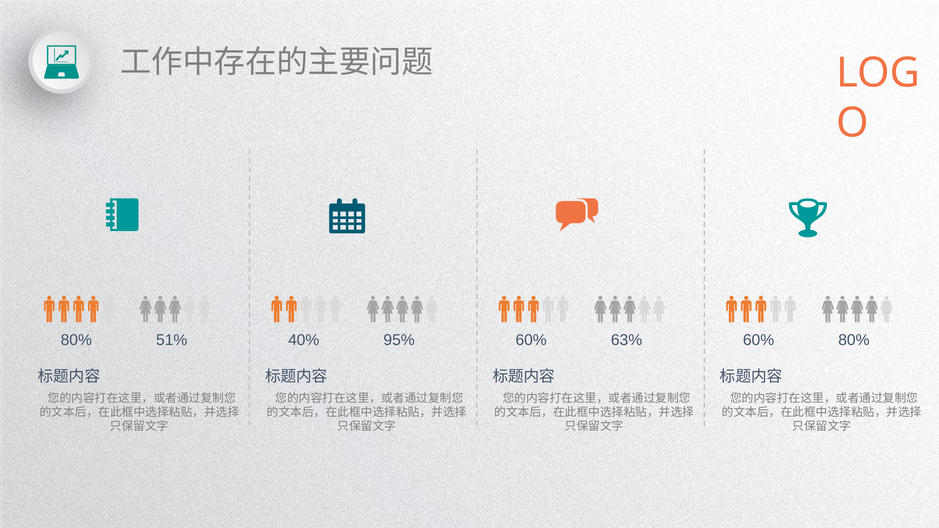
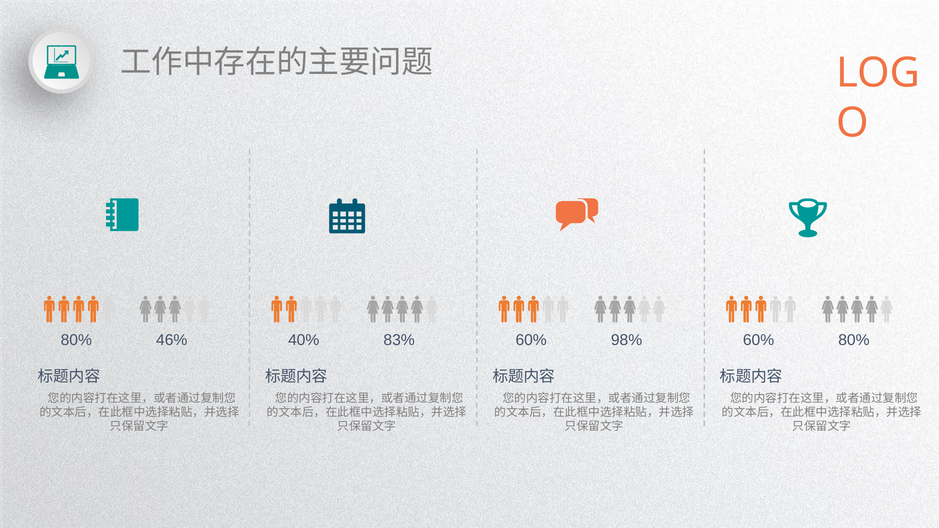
51%: 51% -> 46% (172, 340)
95%: 95% -> 83% (399, 340)
63%: 63% -> 98% (627, 340)
